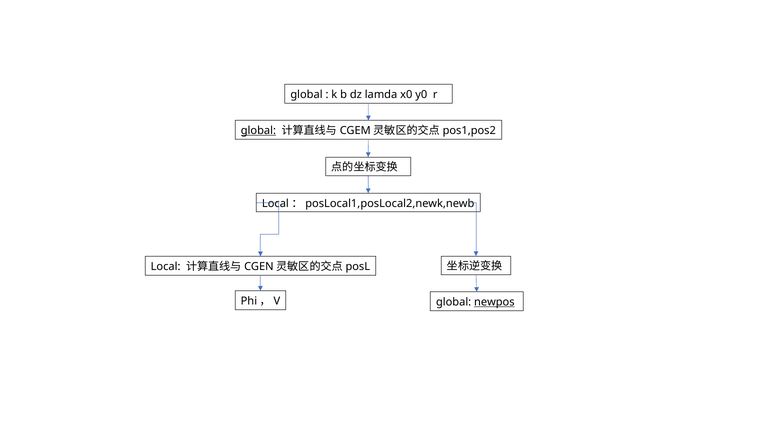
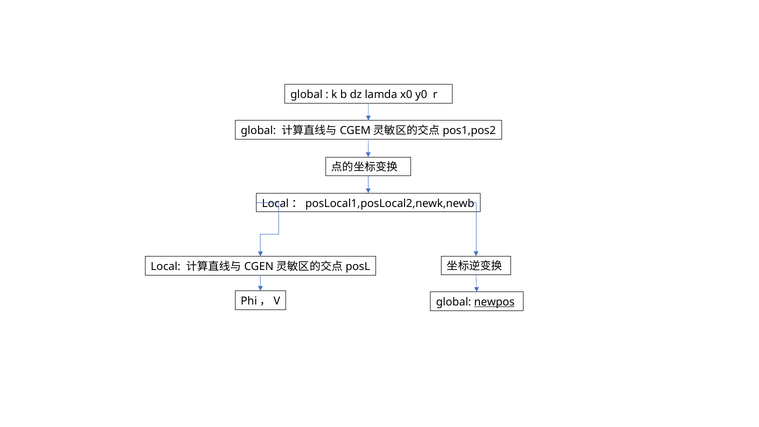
global underline: present -> none (258, 131)
